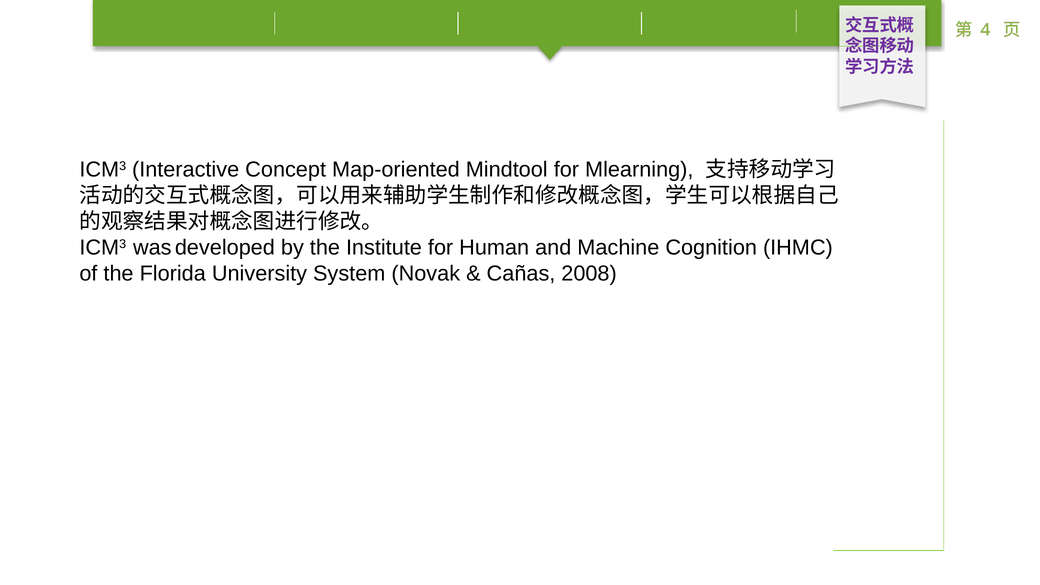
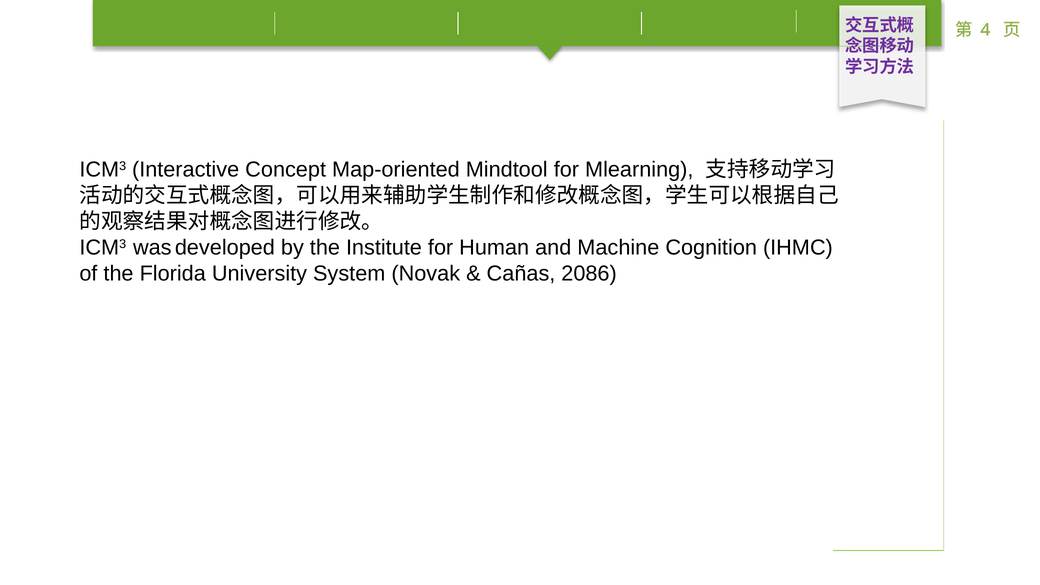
2008: 2008 -> 2086 (589, 274)
